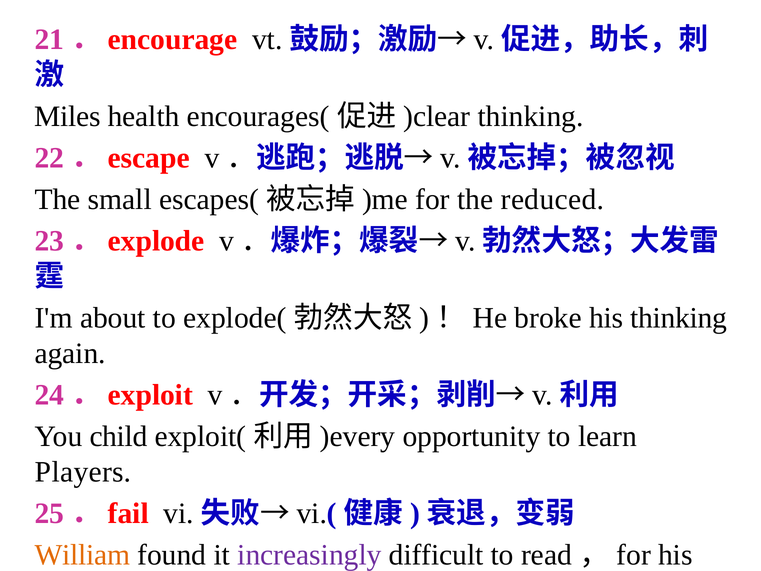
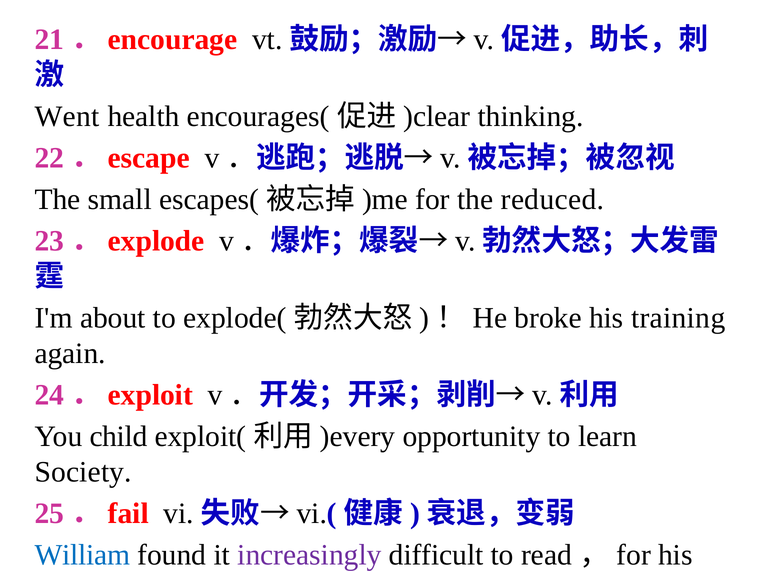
Miles: Miles -> Went (67, 116)
his thinking: thinking -> training (678, 318)
Players: Players -> Society (83, 472)
William colour: orange -> blue (82, 555)
